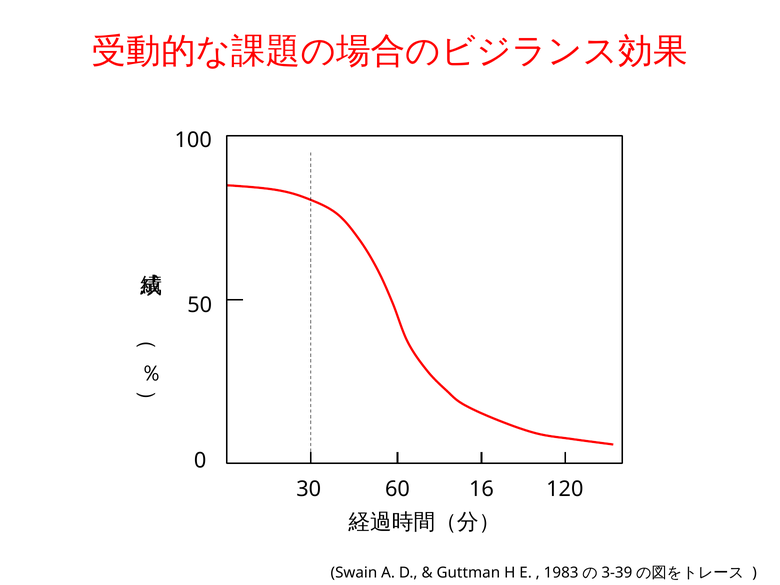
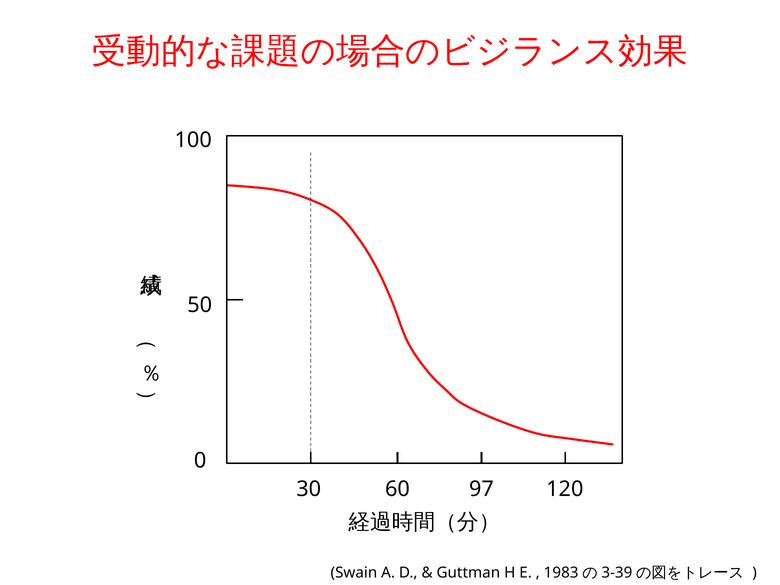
16: 16 -> 97 (481, 489)
